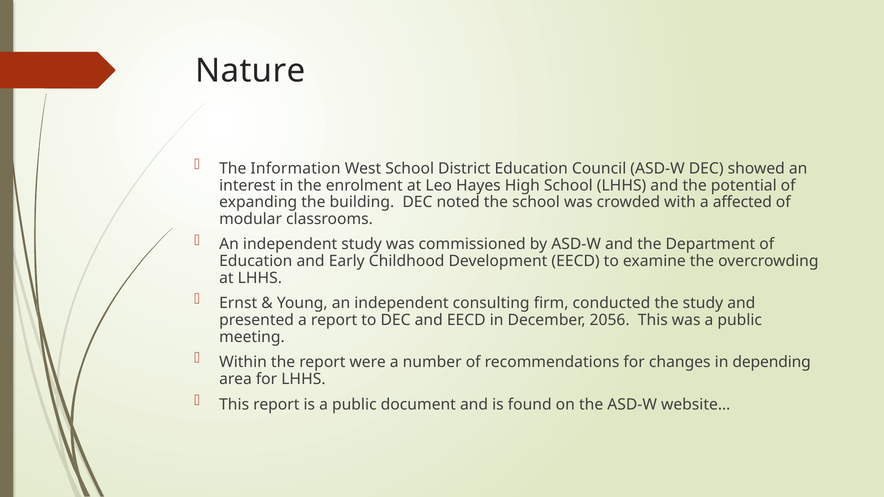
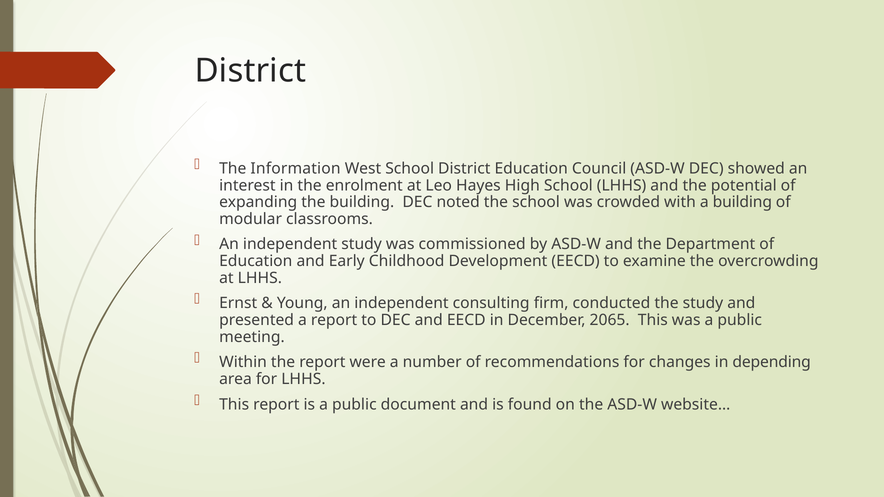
Nature: Nature -> District (250, 71)
a affected: affected -> building (742, 202)
2056: 2056 -> 2065 (610, 320)
